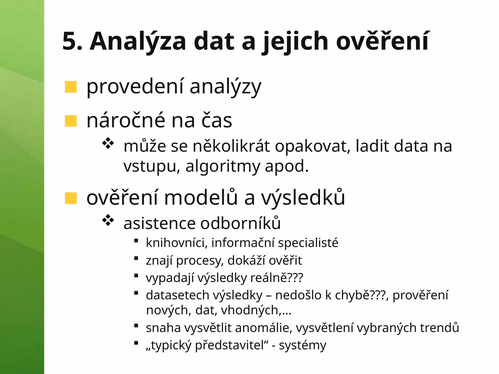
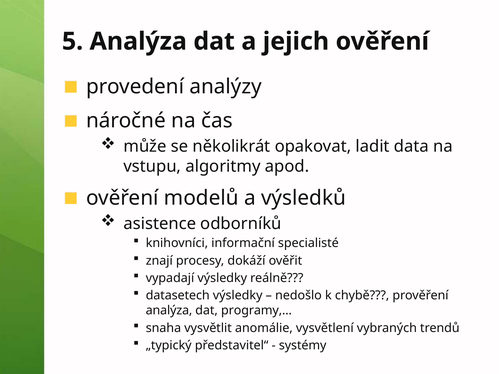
nových: nových -> analýza (169, 311)
vhodných,…: vhodných,… -> programy,… (257, 311)
